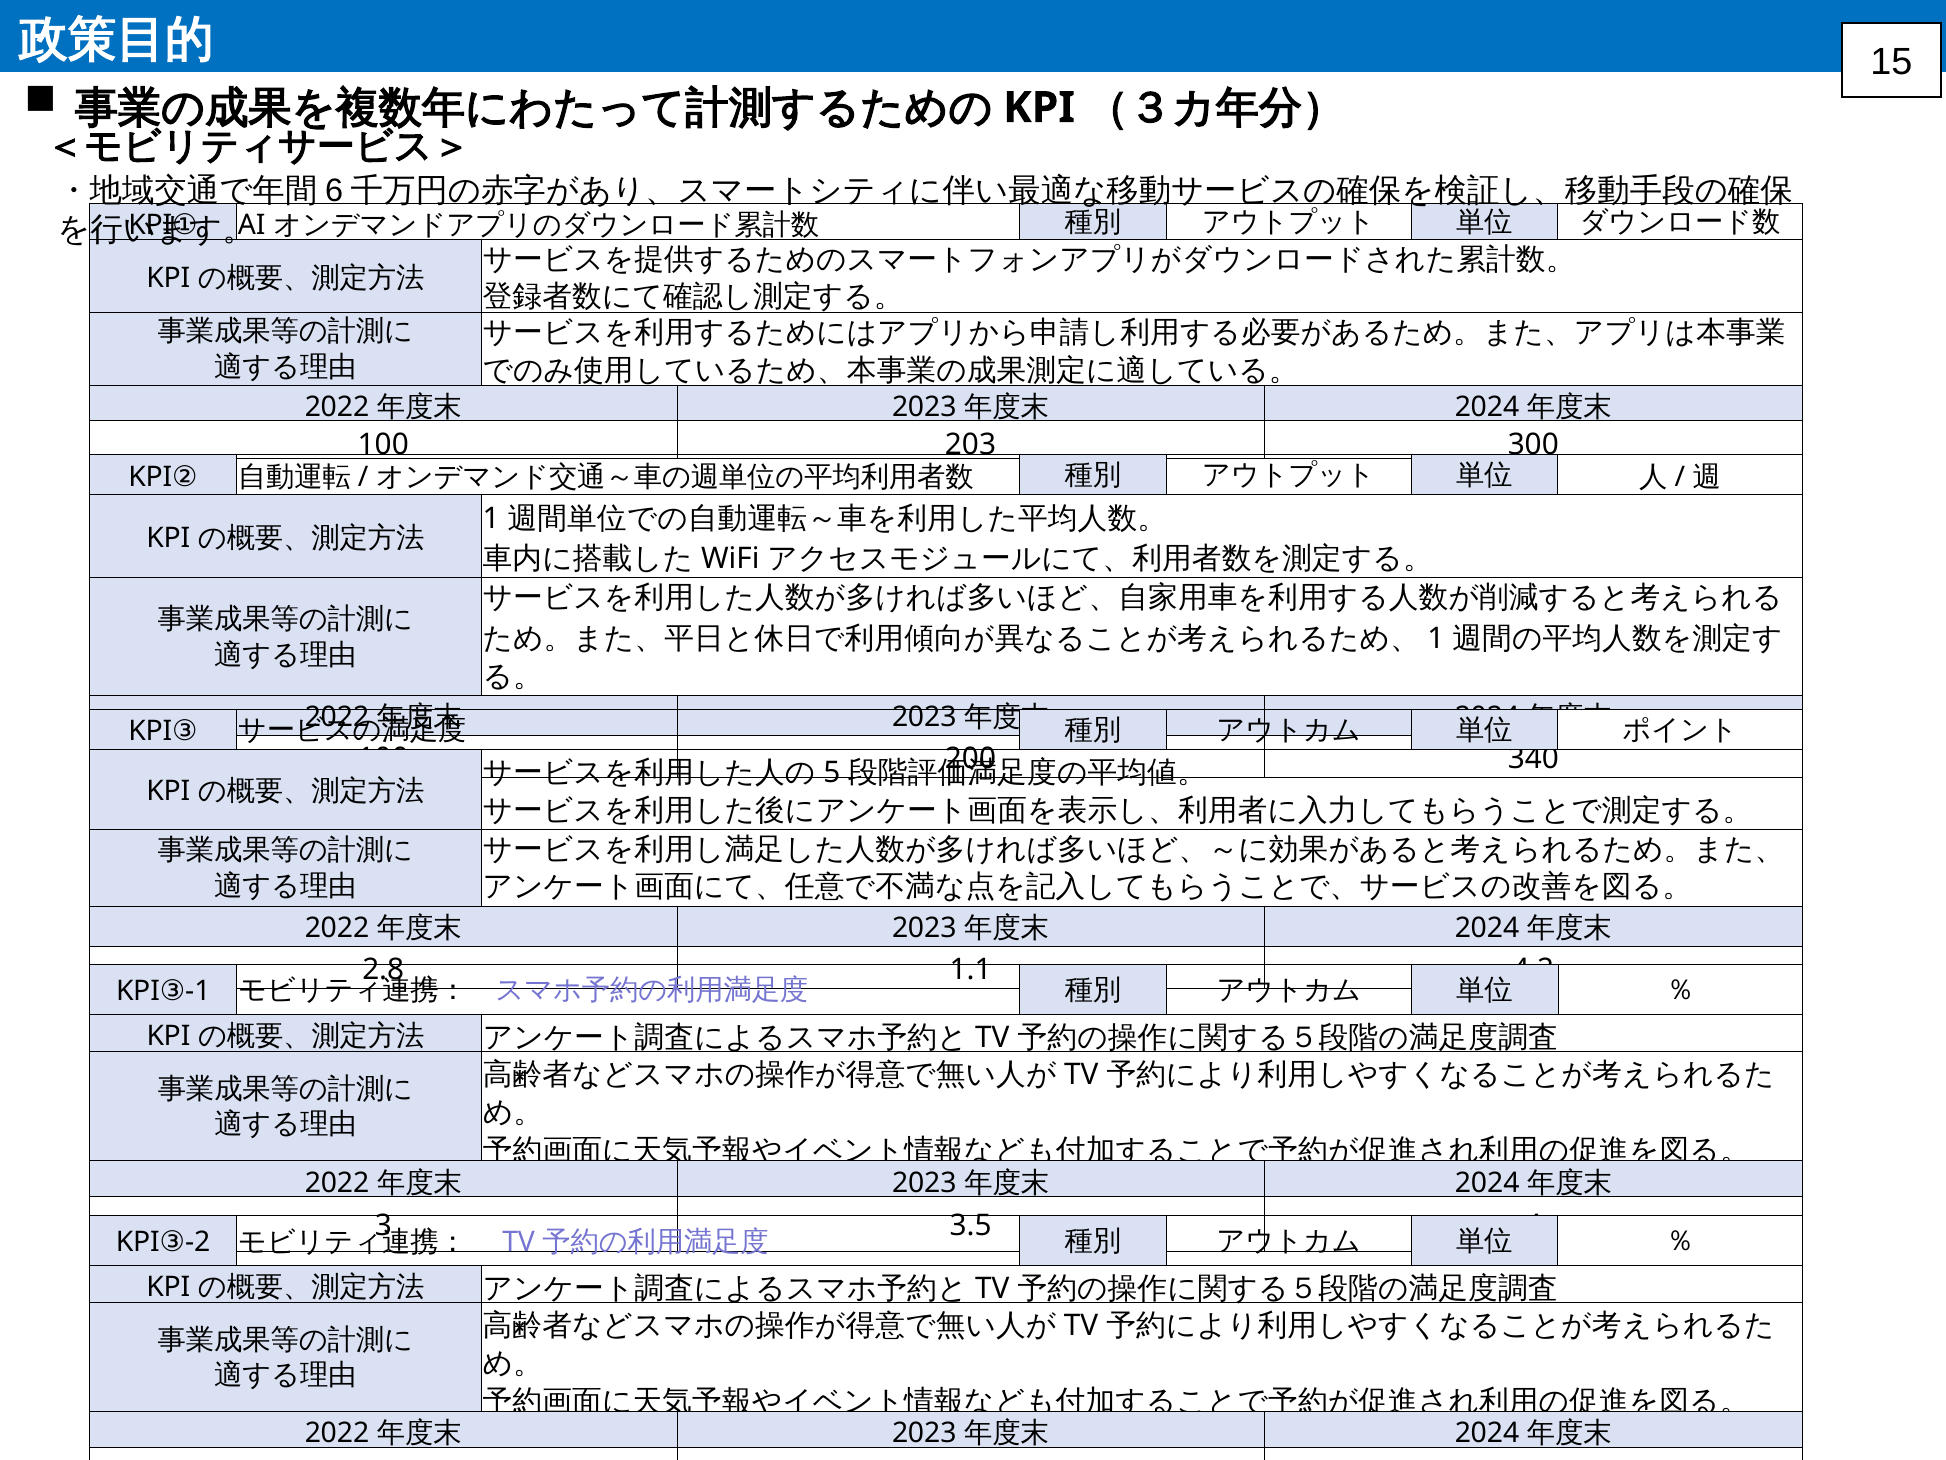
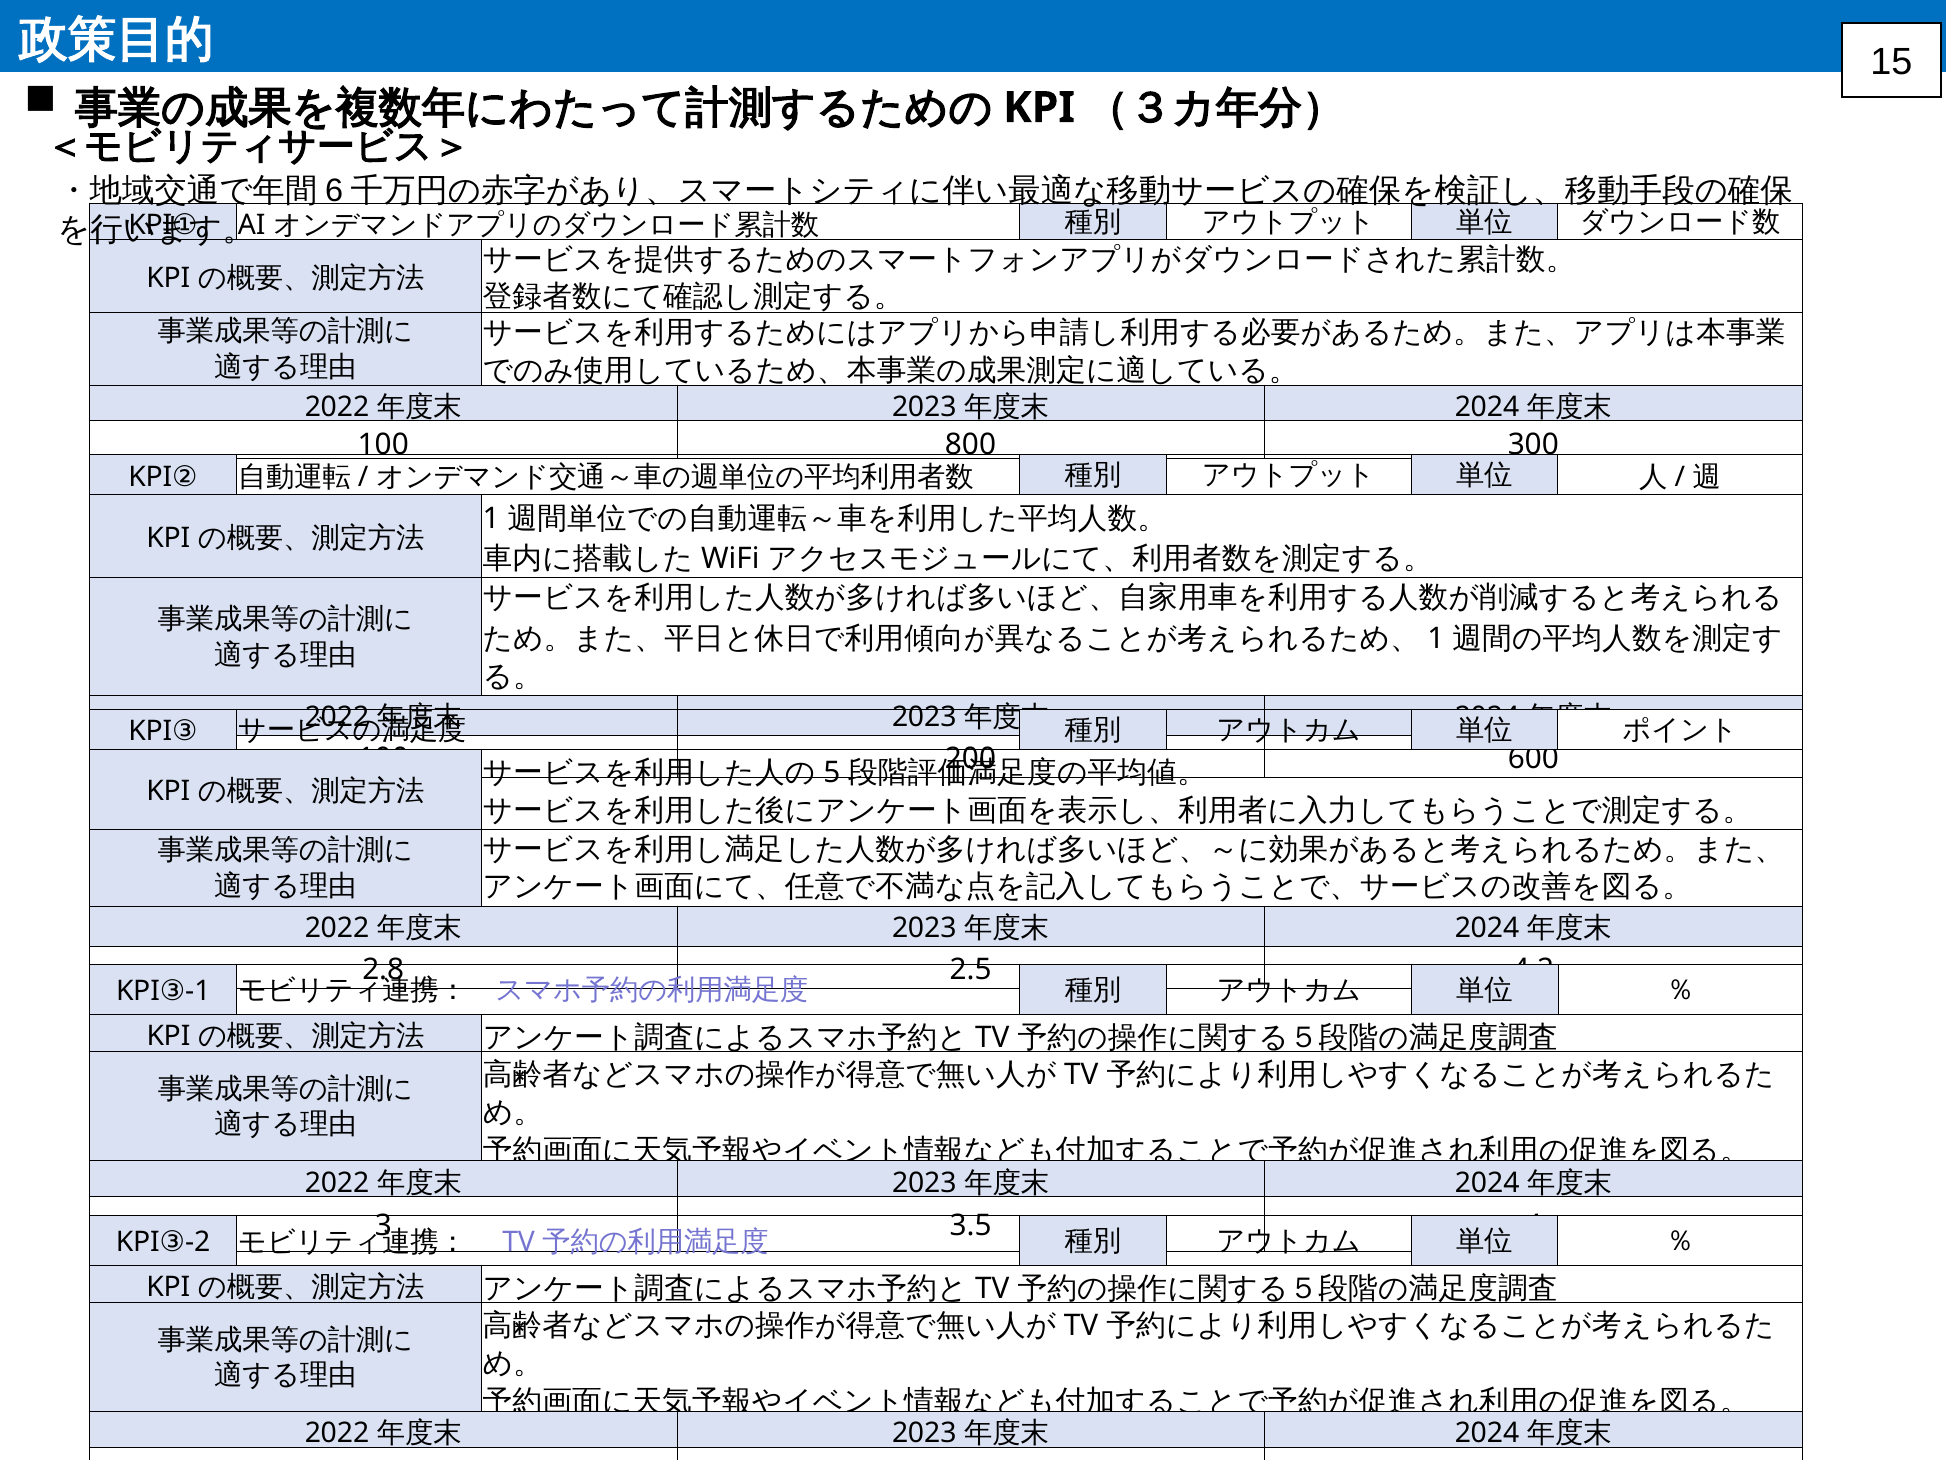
203: 203 -> 800 (970, 444)
340: 340 -> 600 (1533, 759)
1.1: 1.1 -> 2.5 (971, 969)
